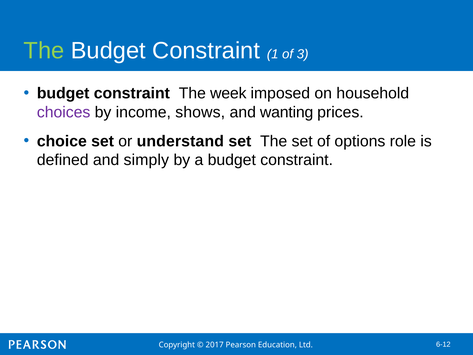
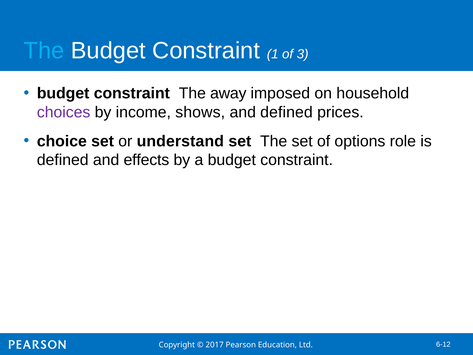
The colour: light green -> light blue (44, 51)
week: week -> away (228, 93)
and wanting: wanting -> defined (286, 112)
simply: simply -> effects (146, 160)
